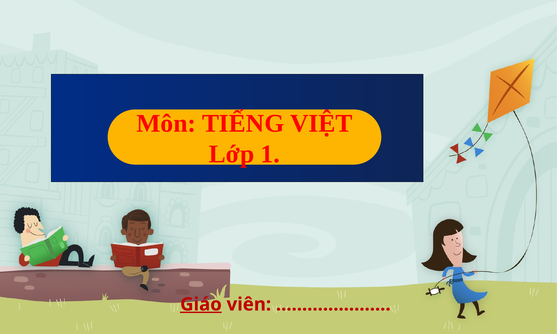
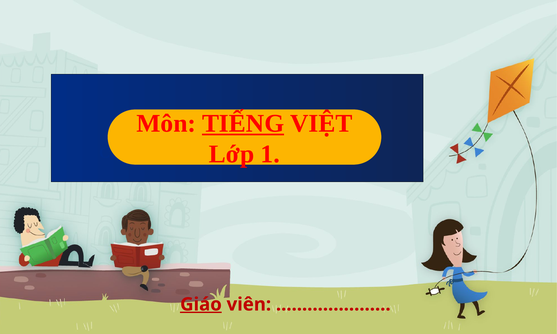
TIẾNG underline: none -> present (243, 124)
